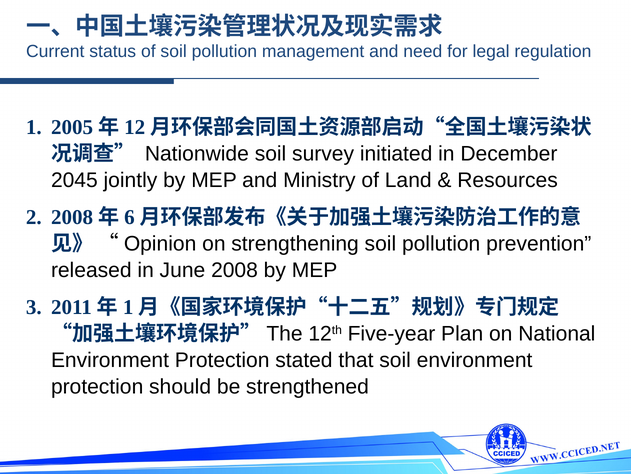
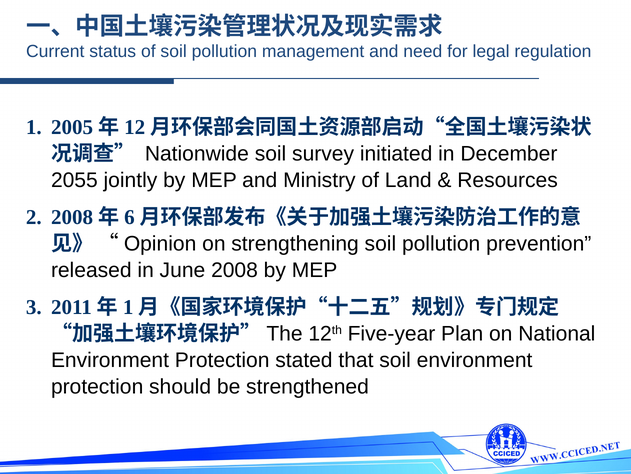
2045: 2045 -> 2055 (74, 180)
